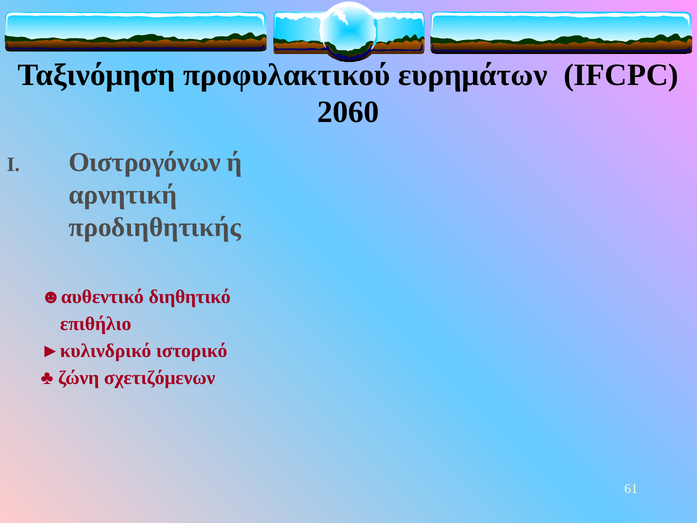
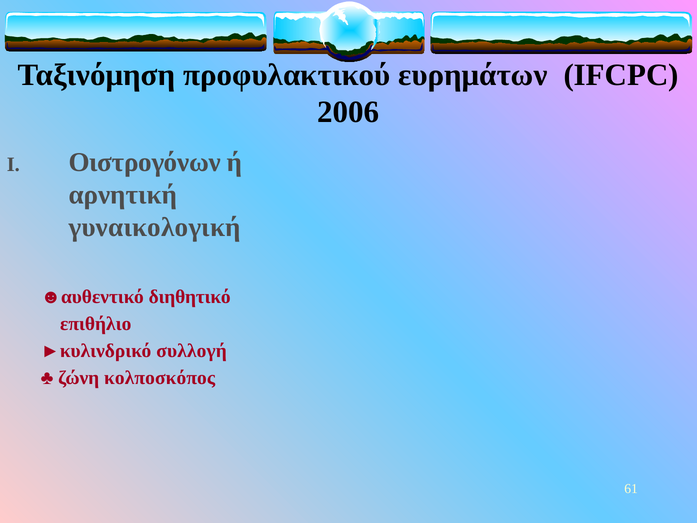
2060: 2060 -> 2006 (348, 112)
προδιηθητικής: προδιηθητικής -> γυναικολογική (155, 227)
ιστορικό: ιστορικό -> συλλογή (192, 351)
σχετιζόμενων: σχετιζόμενων -> κολποσκόπος (160, 378)
